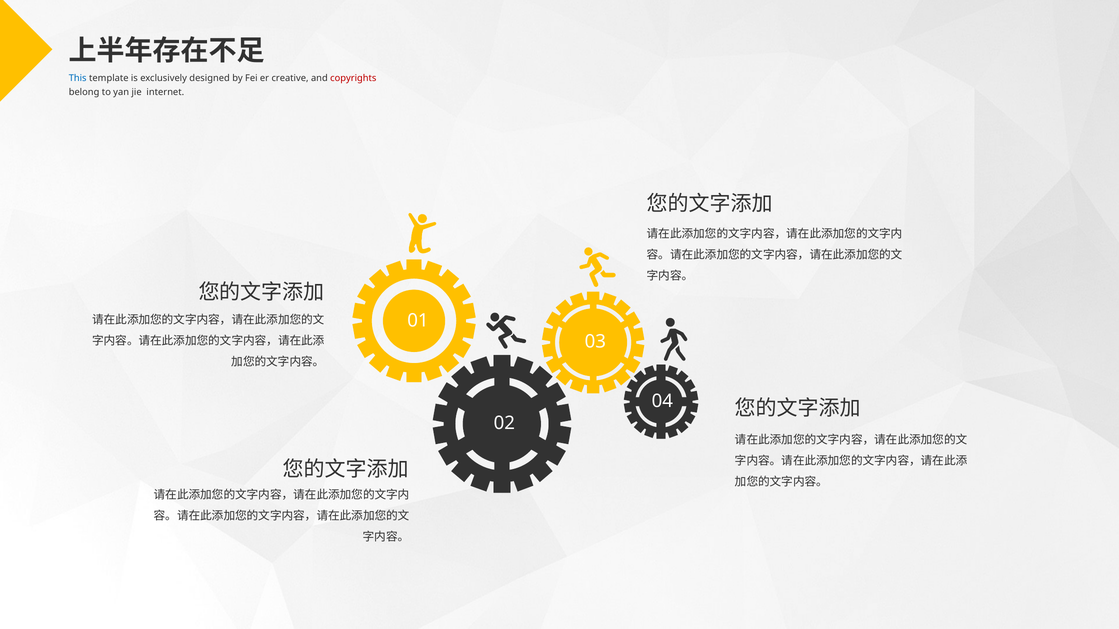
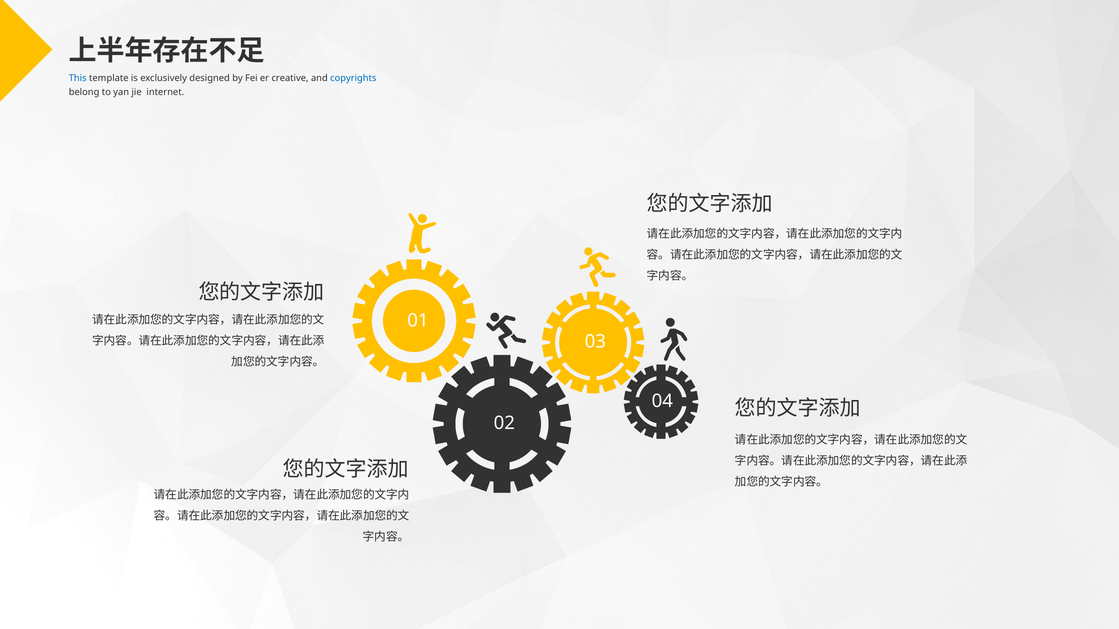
copyrights colour: red -> blue (353, 78)
